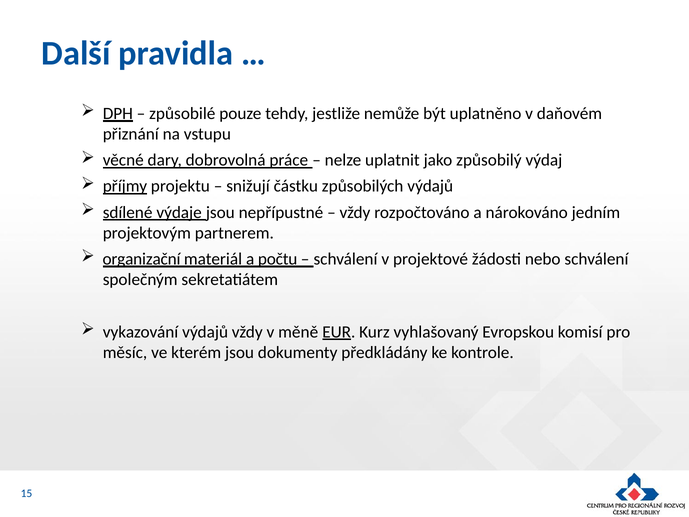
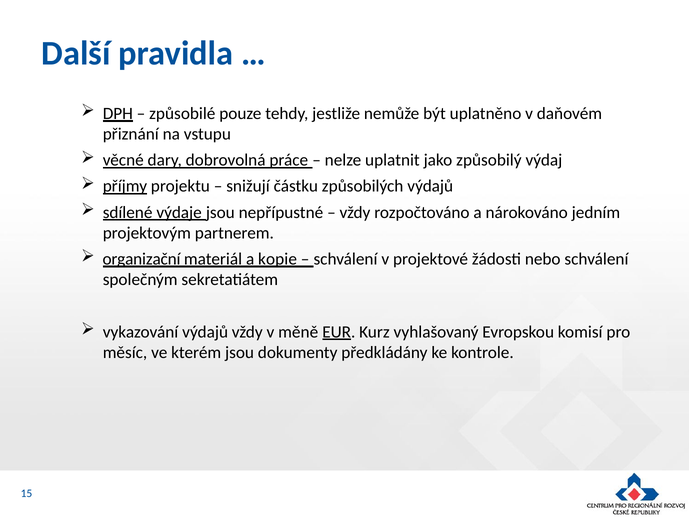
počtu: počtu -> kopie (278, 259)
